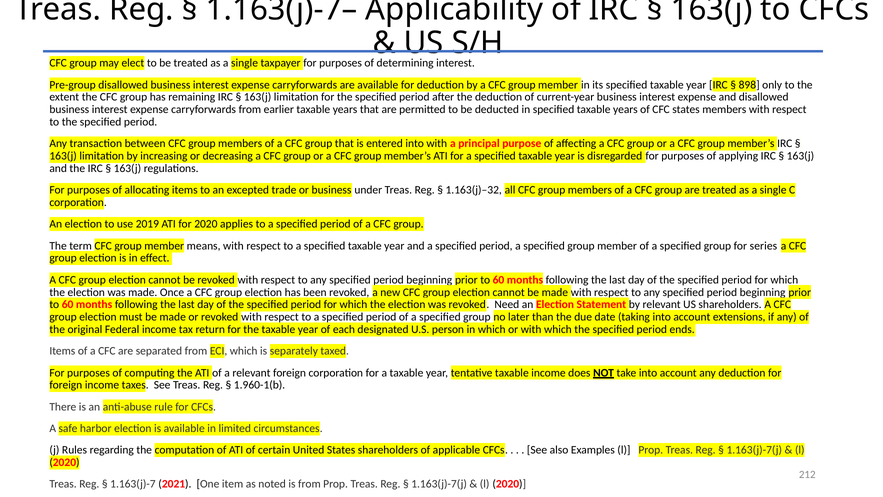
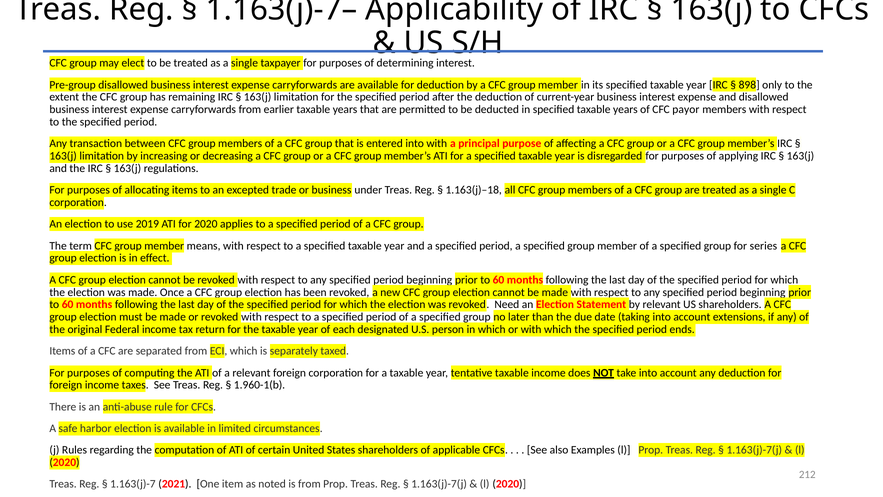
CFC states: states -> payor (686, 110)
1.163(j)–32: 1.163(j)–32 -> 1.163(j)–18 (474, 190)
